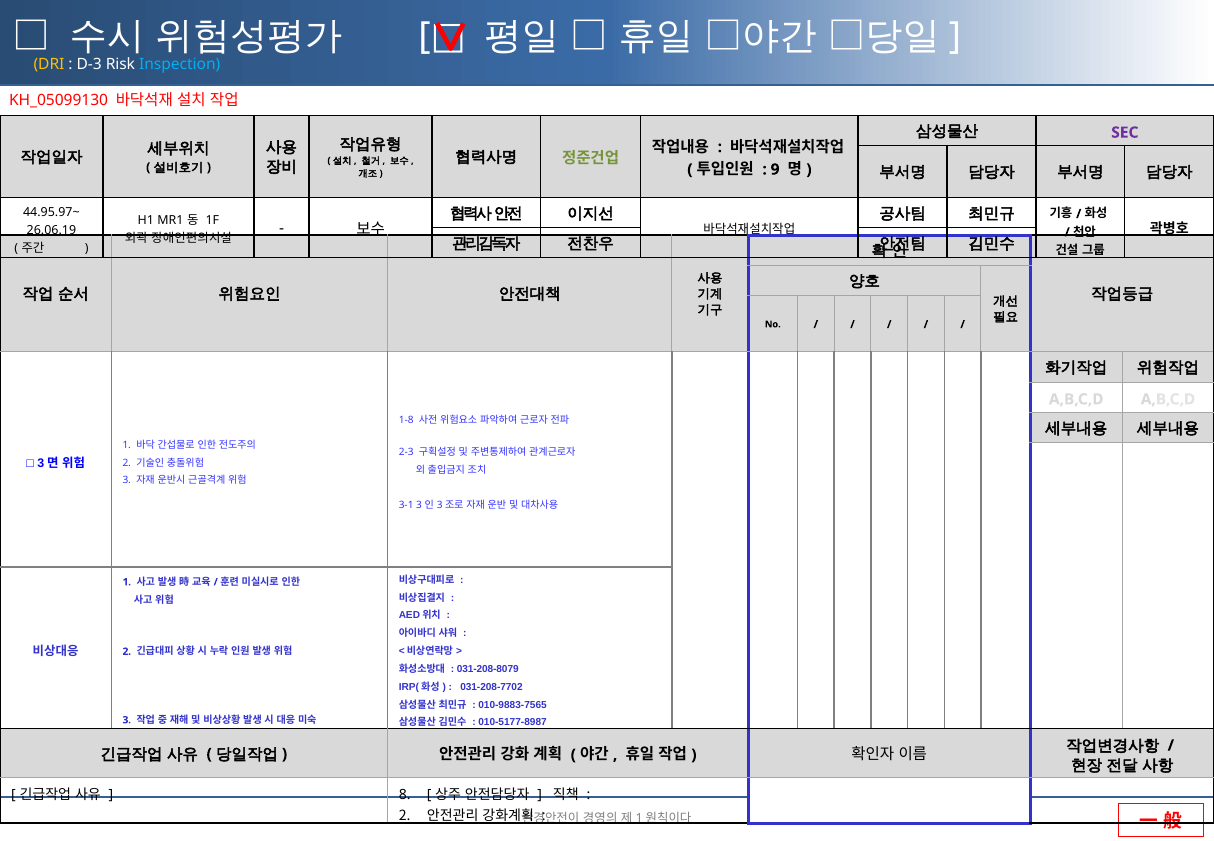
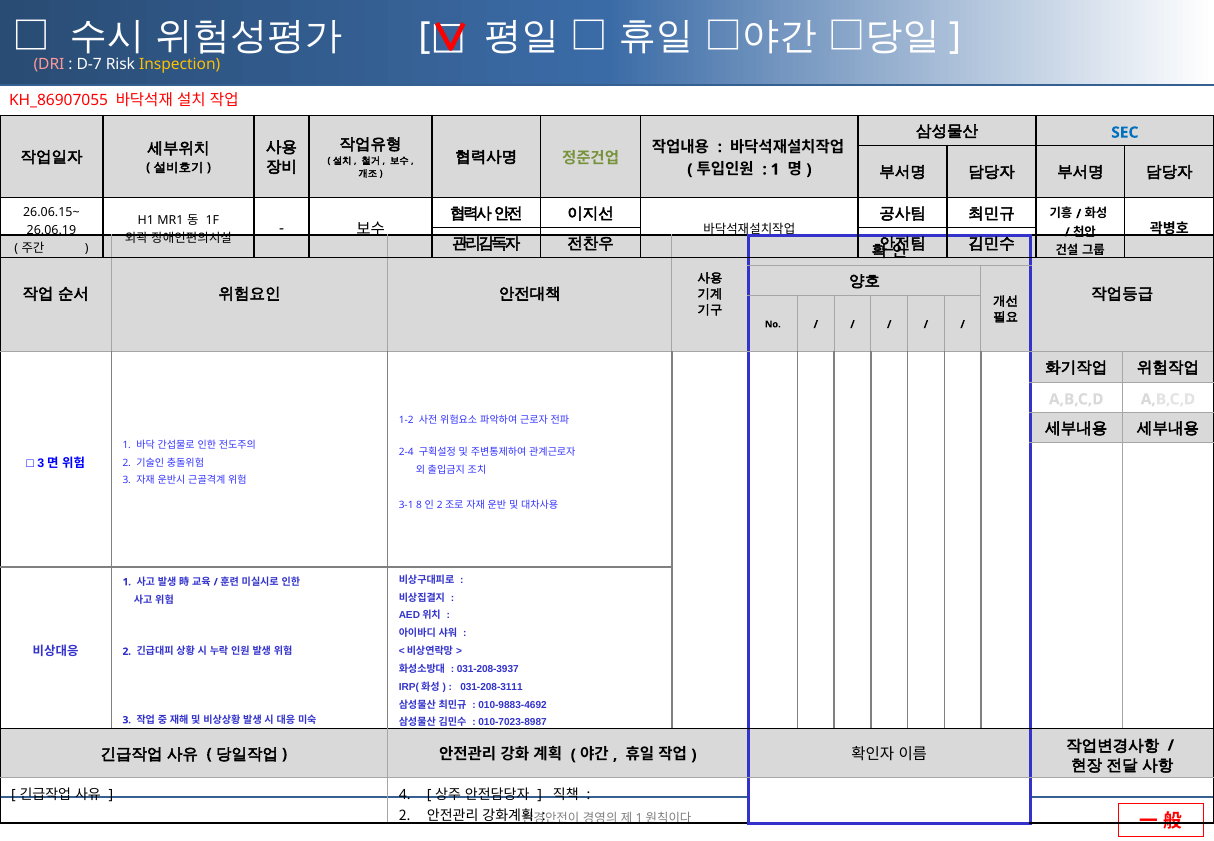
DRI colour: yellow -> pink (49, 65)
D-3: D-3 -> D-7 (89, 65)
Inspection colour: light blue -> yellow (180, 65)
KH_05099130: KH_05099130 -> KH_86907055 (59, 101)
SEC colour: purple -> blue (1125, 132)
9: 9 -> 1 (775, 169)
44.95.97~: 44.95.97~ -> 26.06.15~ (51, 213)
1-8: 1-8 -> 1-2 (406, 420)
2-3: 2-3 -> 2-4 (406, 452)
3-1 3: 3 -> 8 (419, 505)
3: 3 -> 2 (440, 505)
031-208-8079: 031-208-8079 -> 031-208-3937 (488, 669)
031-208-7702: 031-208-7702 -> 031-208-3111 (491, 686)
010-9883-7565: 010-9883-7565 -> 010-9883-4692 (513, 704)
010-5177-8987: 010-5177-8987 -> 010-7023-8987 (513, 722)
8: 8 -> 4 (405, 795)
